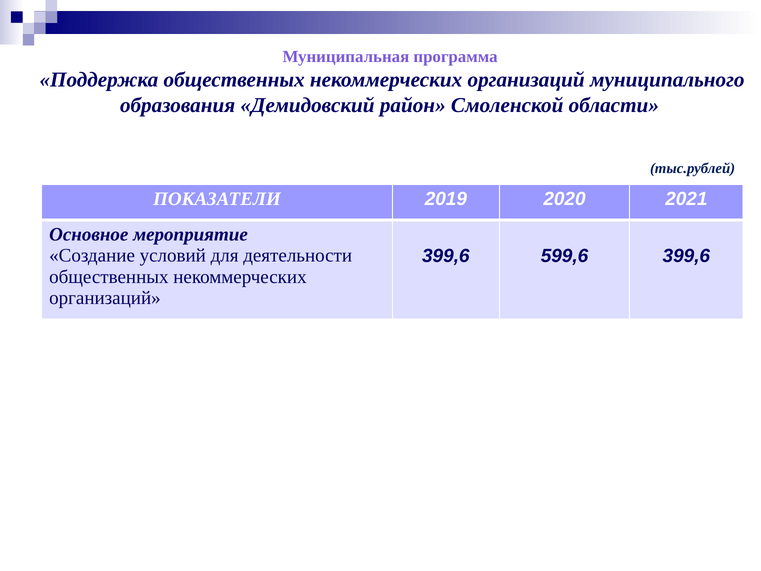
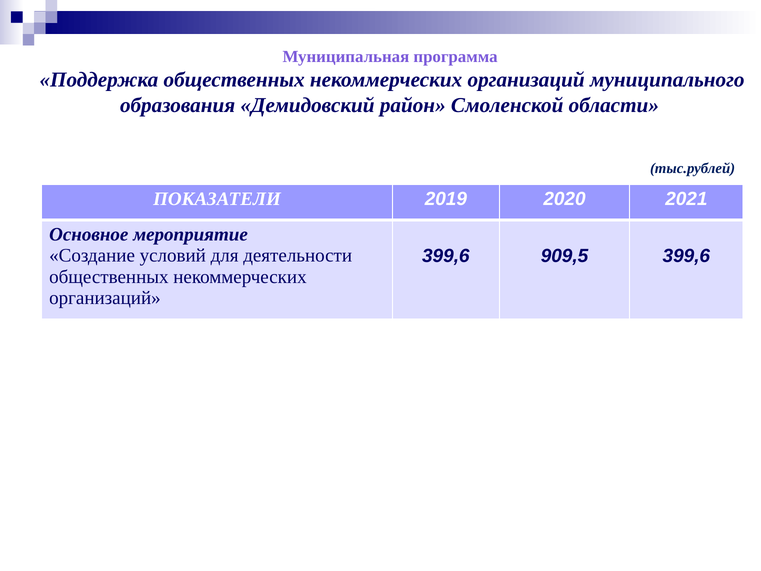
599,6: 599,6 -> 909,5 (565, 256)
